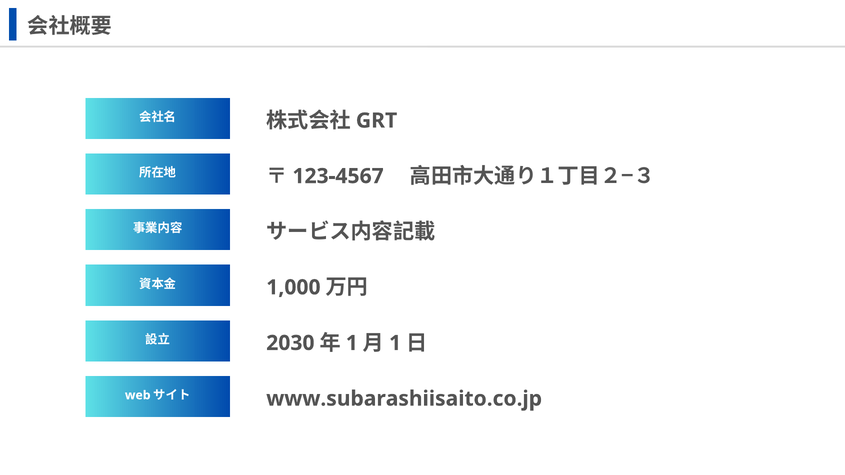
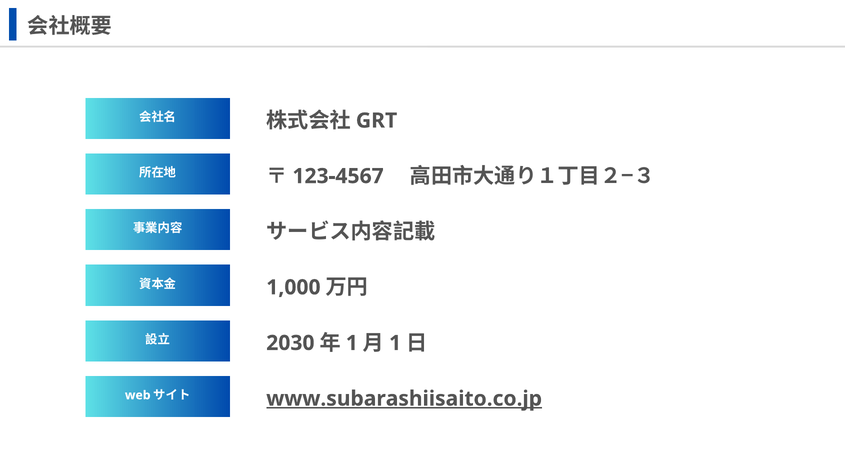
www.subarashiisaito.co.jp underline: none -> present (404, 399)
